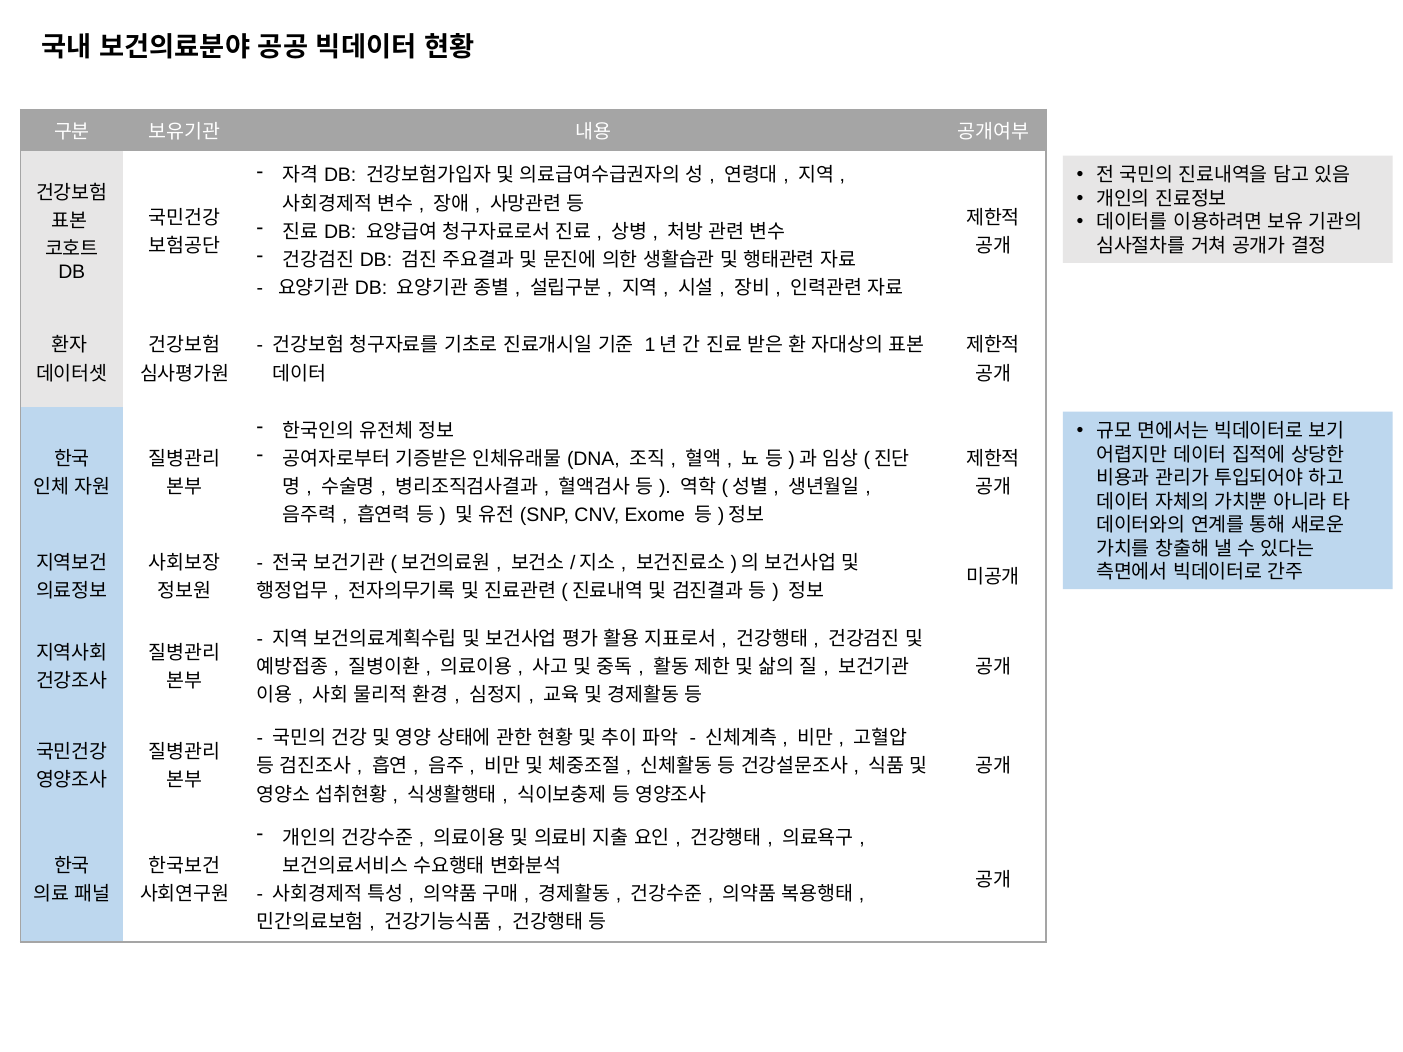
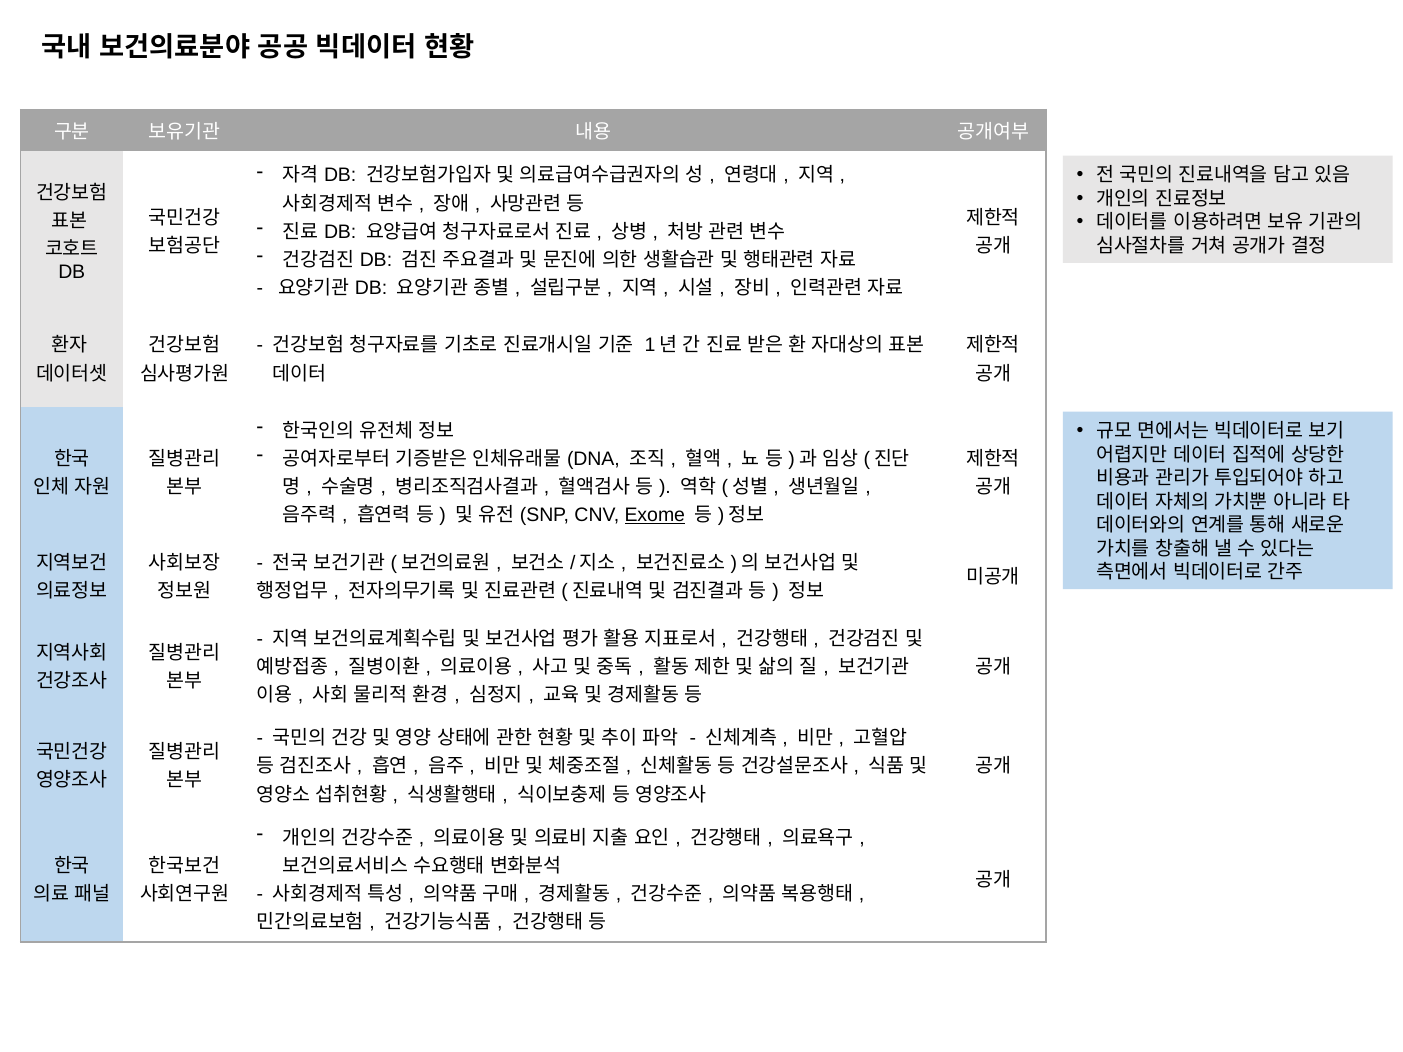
Exome underline: none -> present (655, 515)
